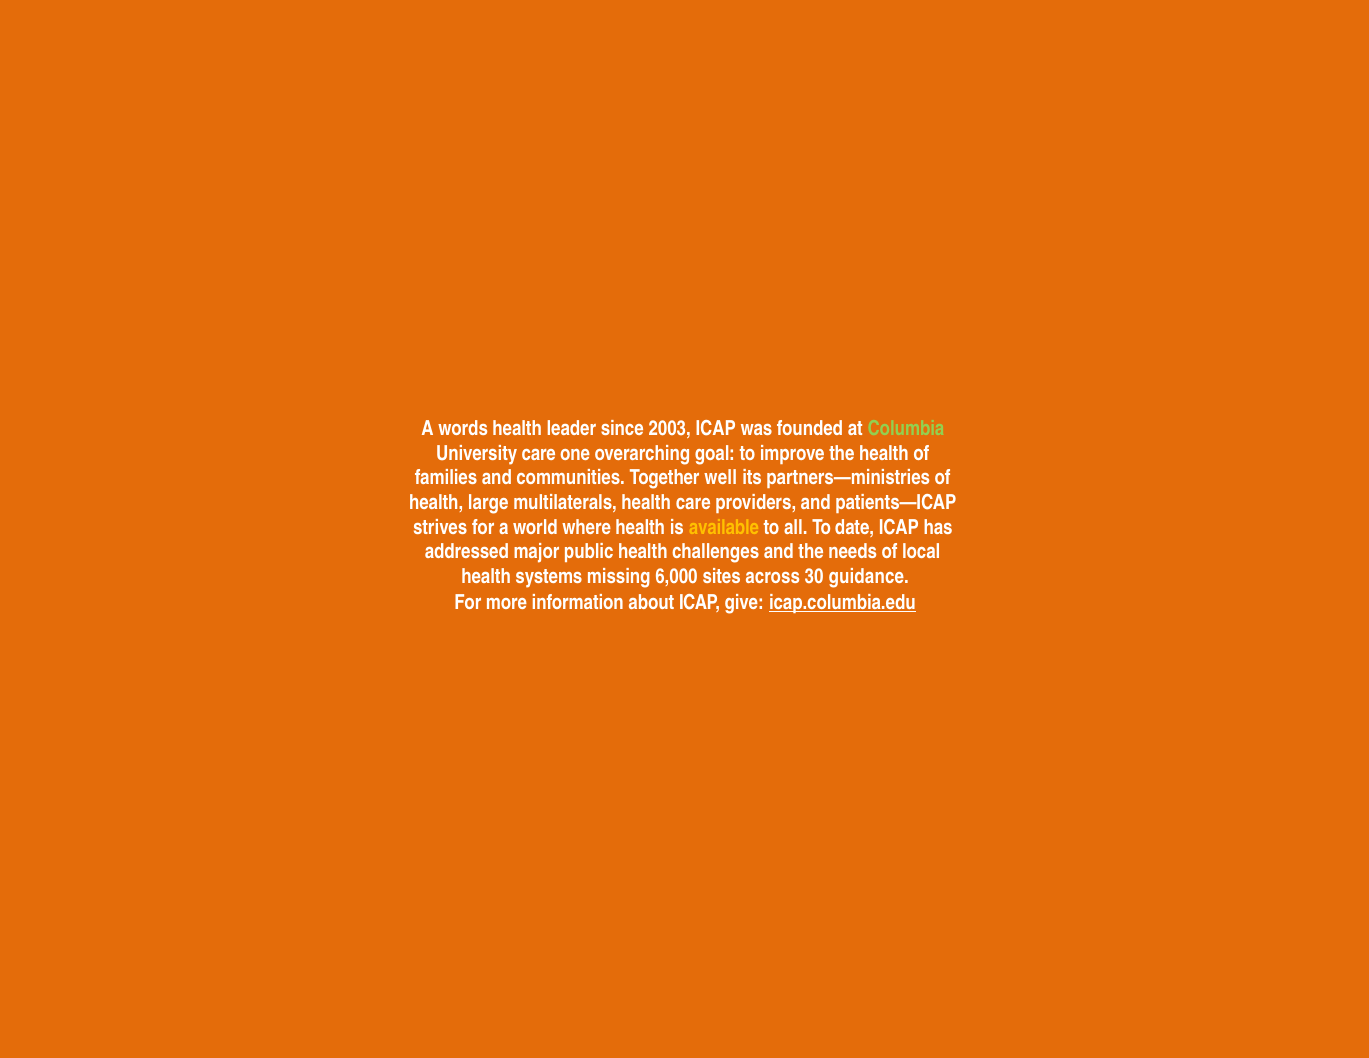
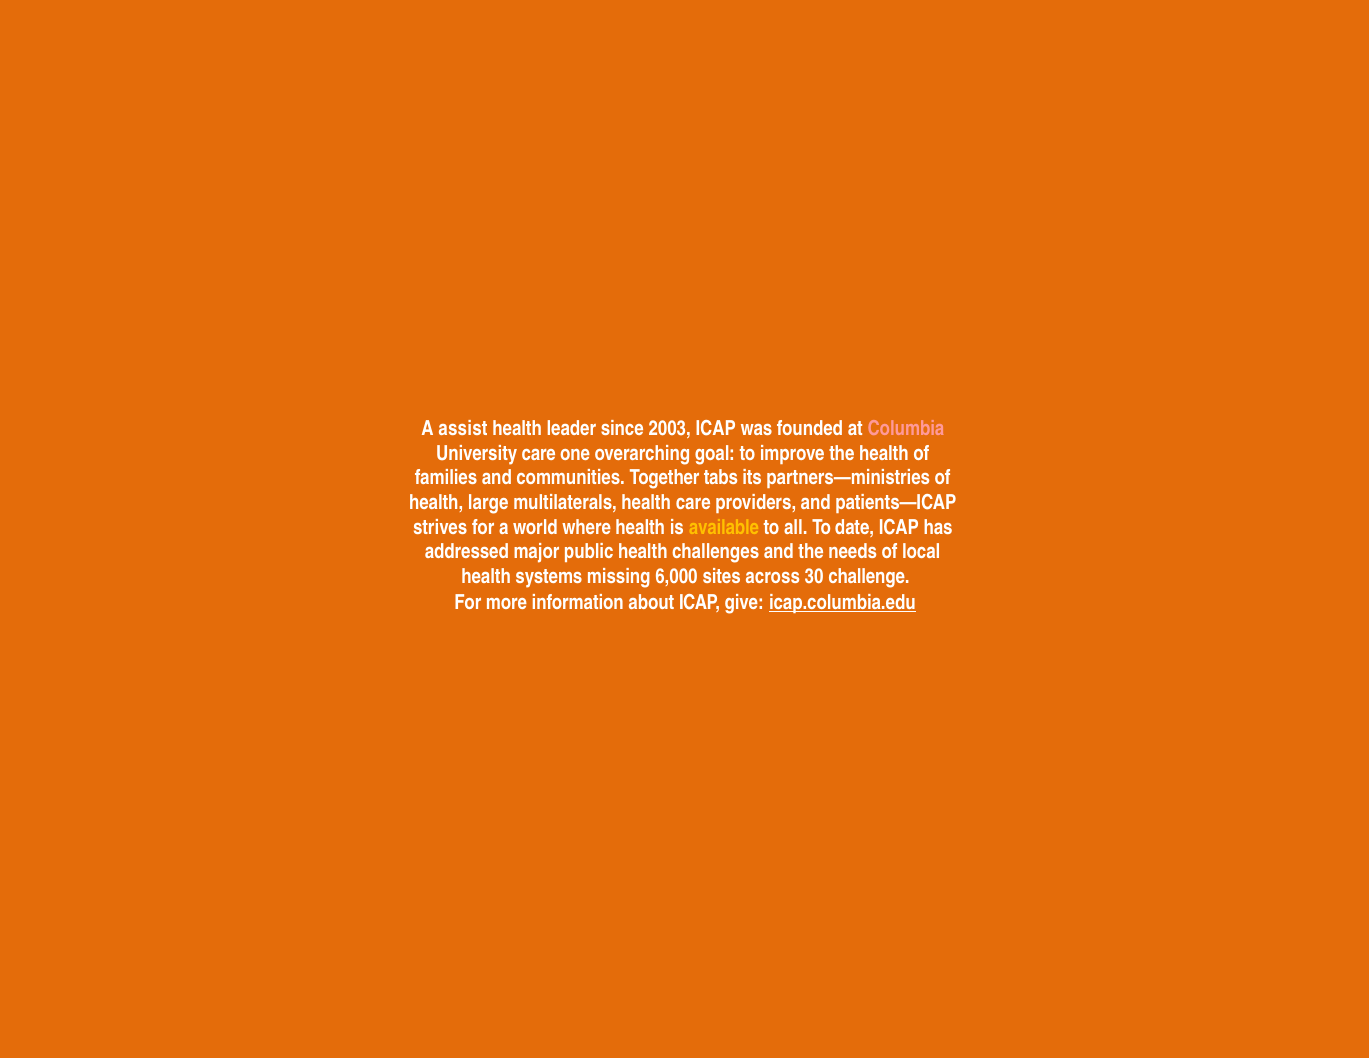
words: words -> assist (463, 429)
Columbia colour: light green -> pink (906, 429)
well: well -> tabs (721, 478)
guidance: guidance -> challenge (869, 576)
